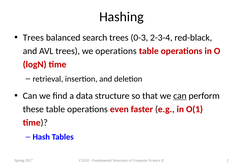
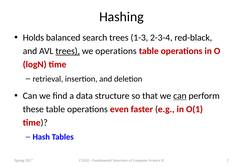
Trees: Trees -> Holds (33, 38)
0-3: 0-3 -> 1-3 (139, 38)
trees underline: none -> present (68, 51)
